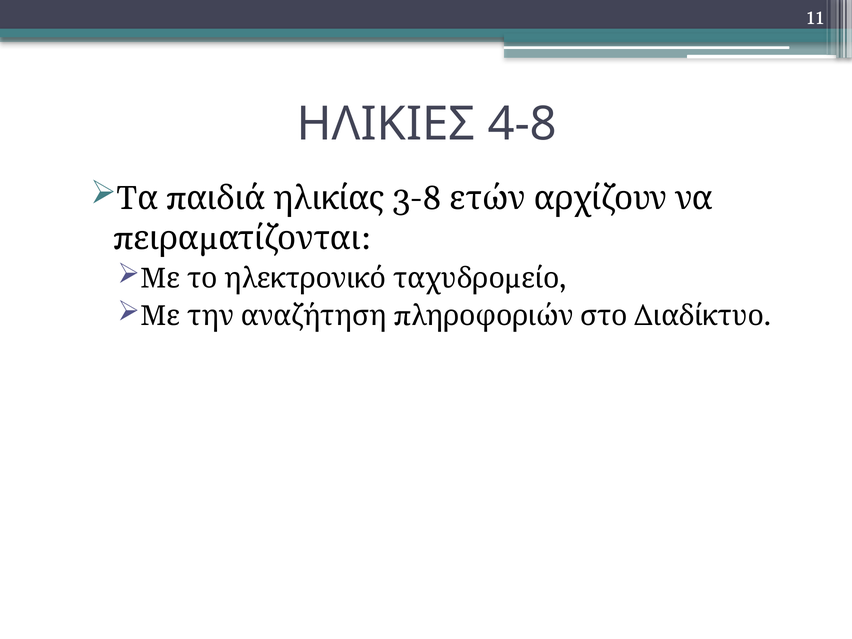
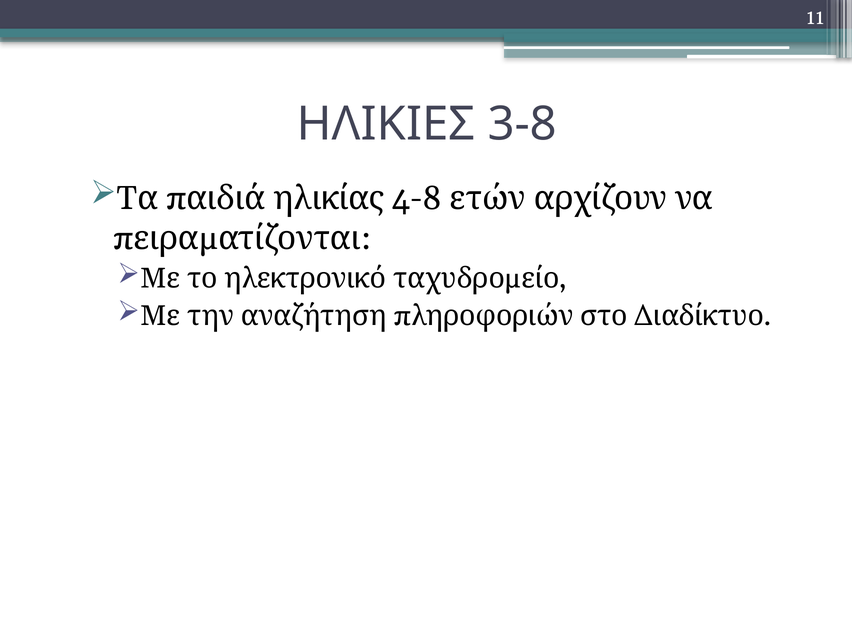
4-8: 4-8 -> 3-8 (522, 124)
3-8: 3-8 -> 4-8 (417, 198)
